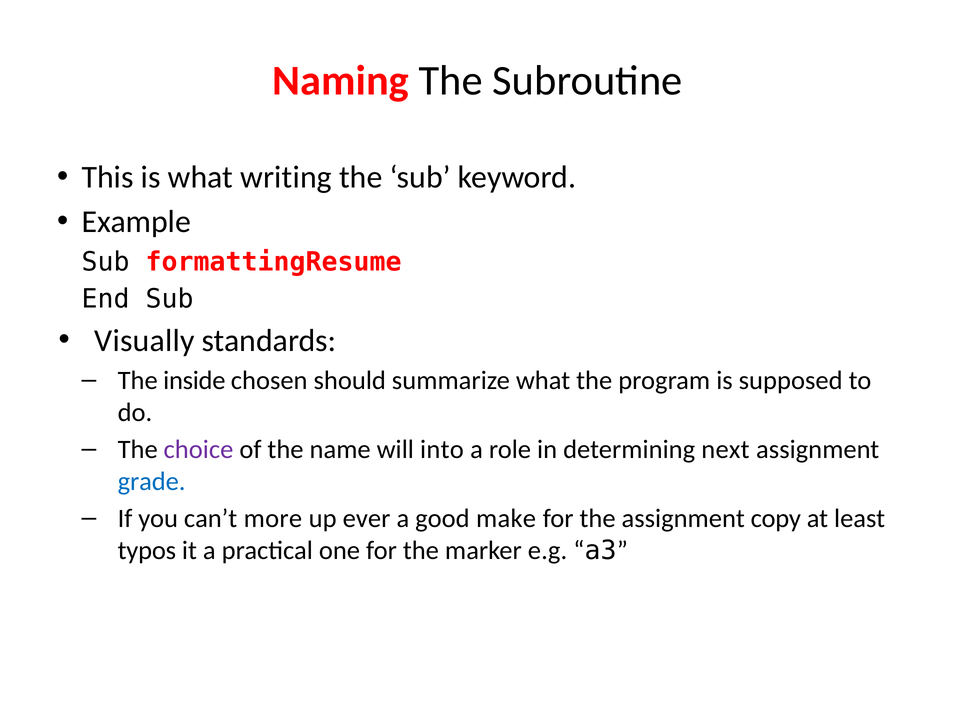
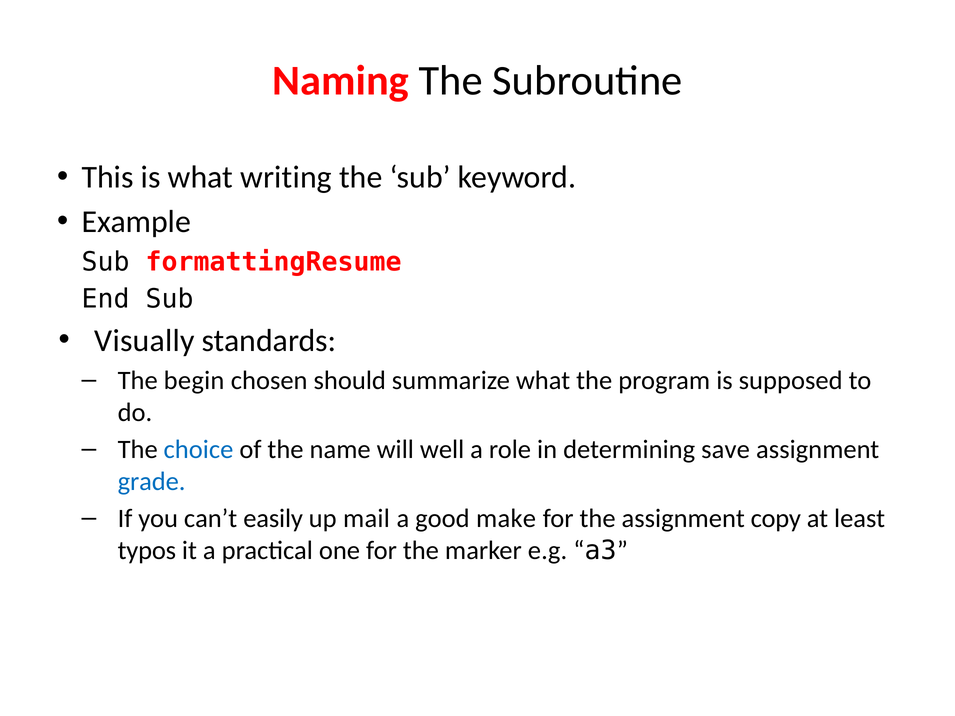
inside: inside -> begin (194, 381)
choice colour: purple -> blue (199, 450)
into: into -> well (442, 450)
next: next -> save (725, 450)
more: more -> easily (273, 519)
ever: ever -> mail (366, 519)
